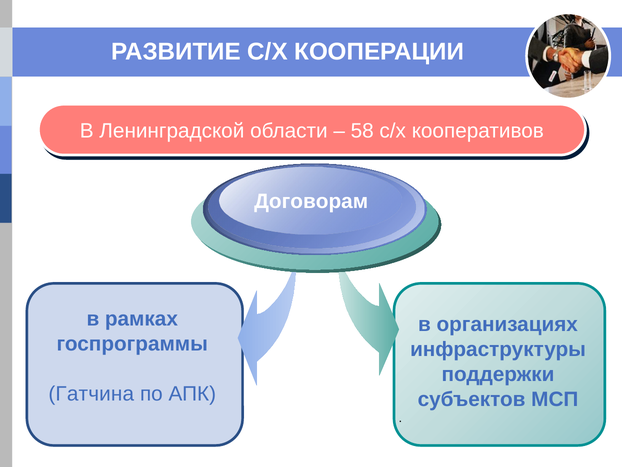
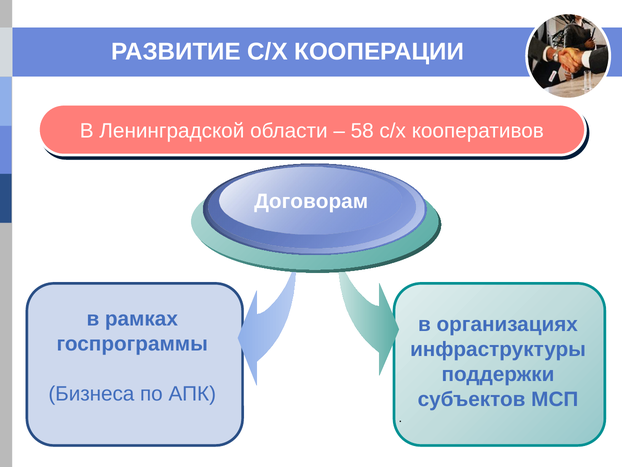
Гатчина: Гатчина -> Бизнеса (91, 393)
